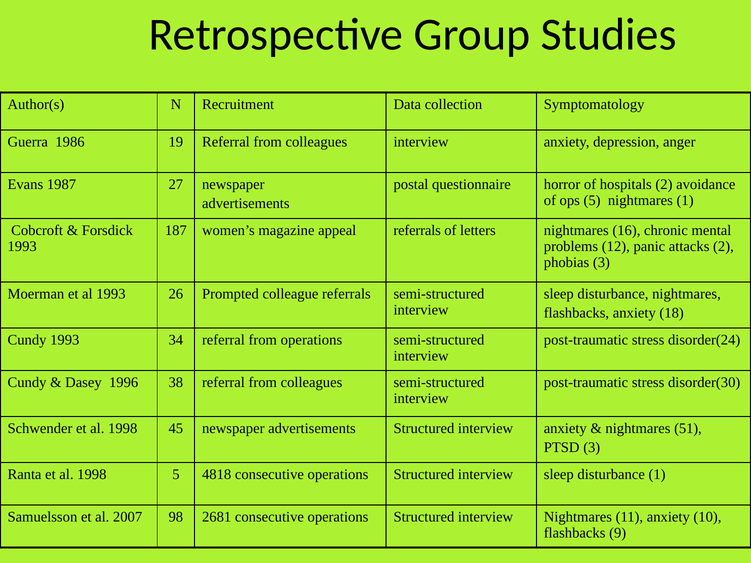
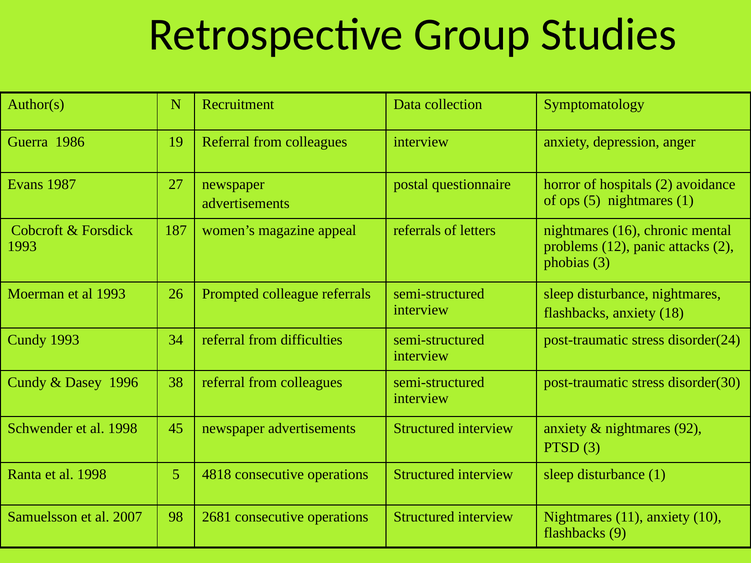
from operations: operations -> difficulties (312, 340)
51: 51 -> 92 (688, 429)
